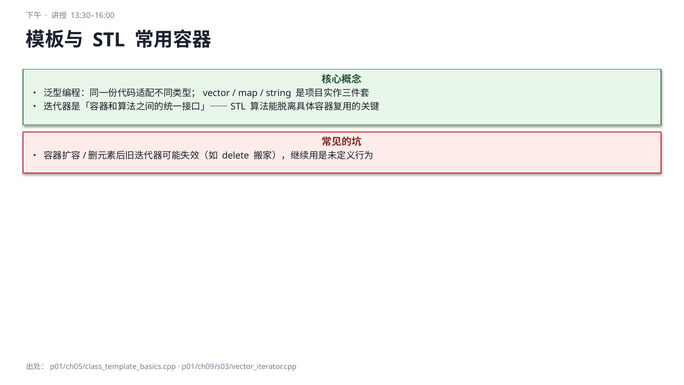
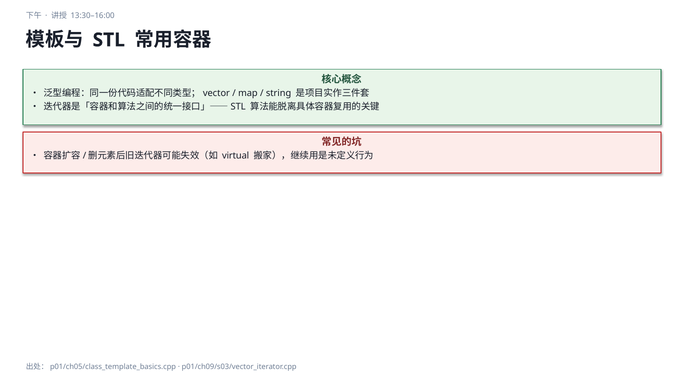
delete: delete -> virtual (236, 156)
